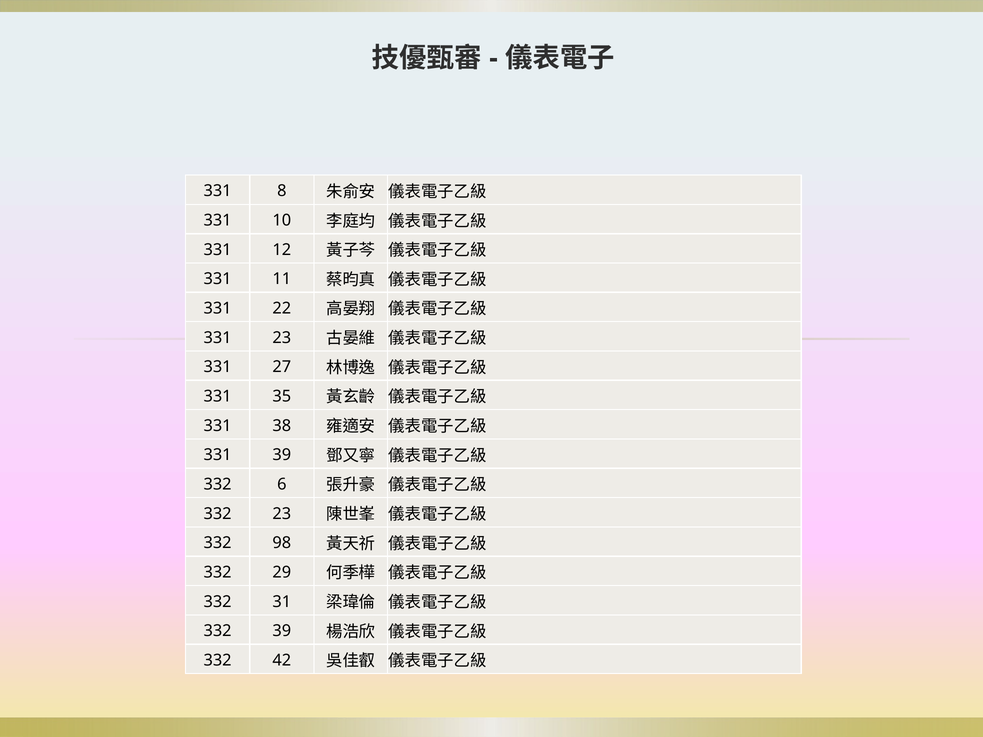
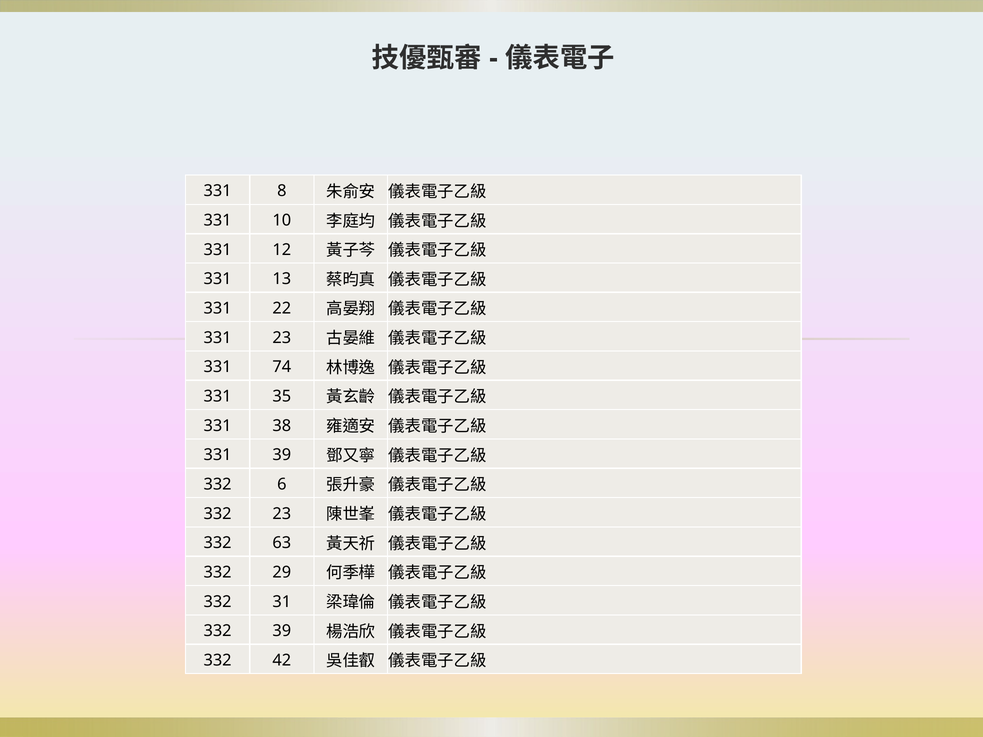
11: 11 -> 13 (282, 279)
27: 27 -> 74 (282, 367)
98: 98 -> 63 (282, 543)
